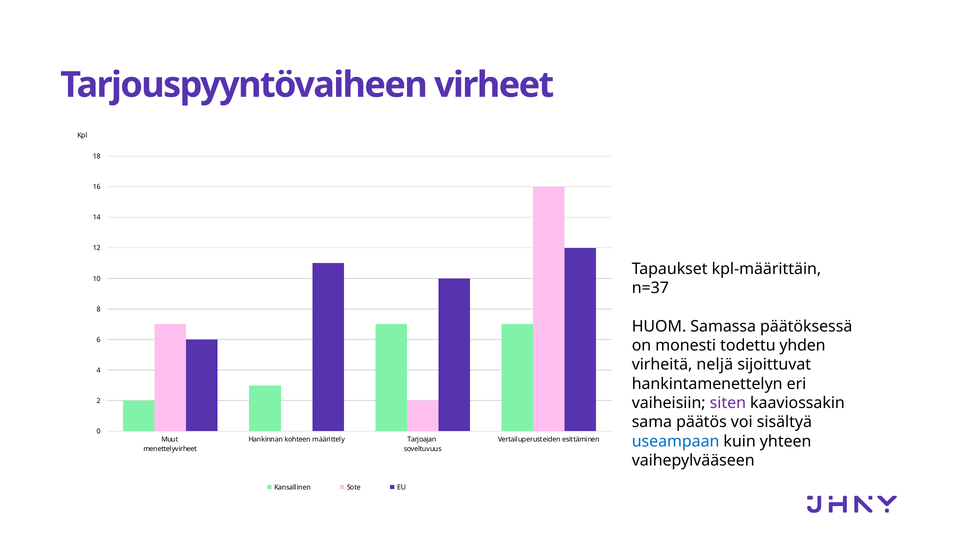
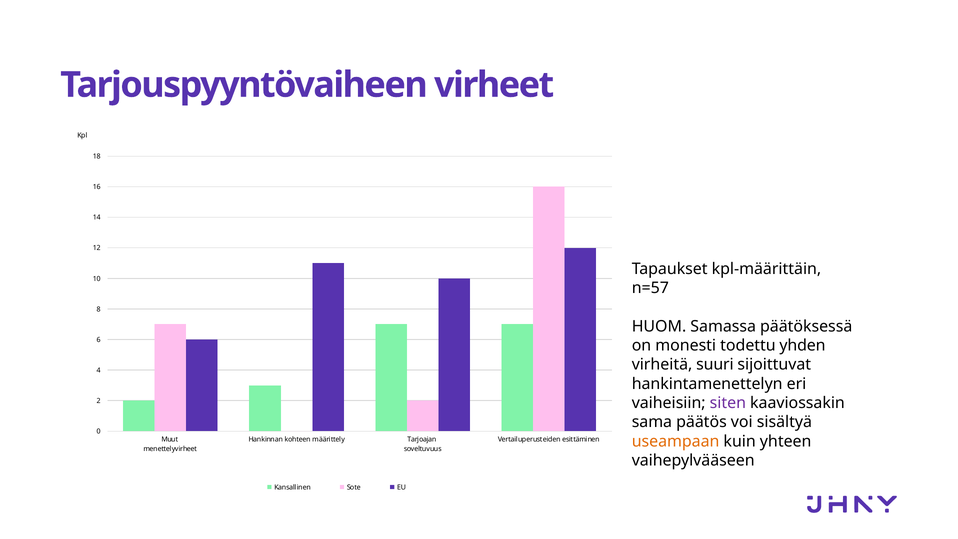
n=37: n=37 -> n=57 (650, 288)
neljä: neljä -> suuri (715, 365)
useampaan colour: blue -> orange (676, 441)
